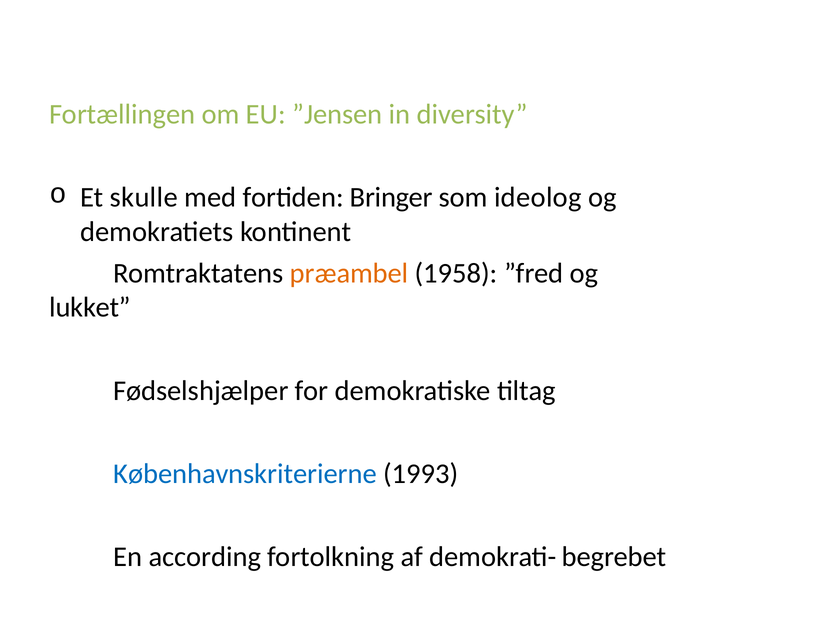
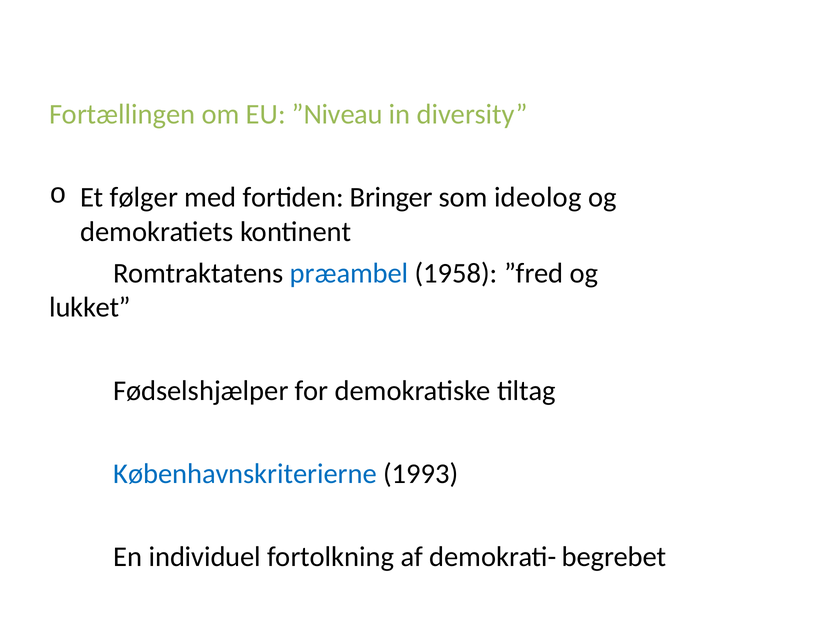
”Jensen: ”Jensen -> ”Niveau (337, 114)
skulle: skulle -> følger (144, 197)
præambel colour: orange -> blue (349, 273)
according: according -> individuel (205, 557)
